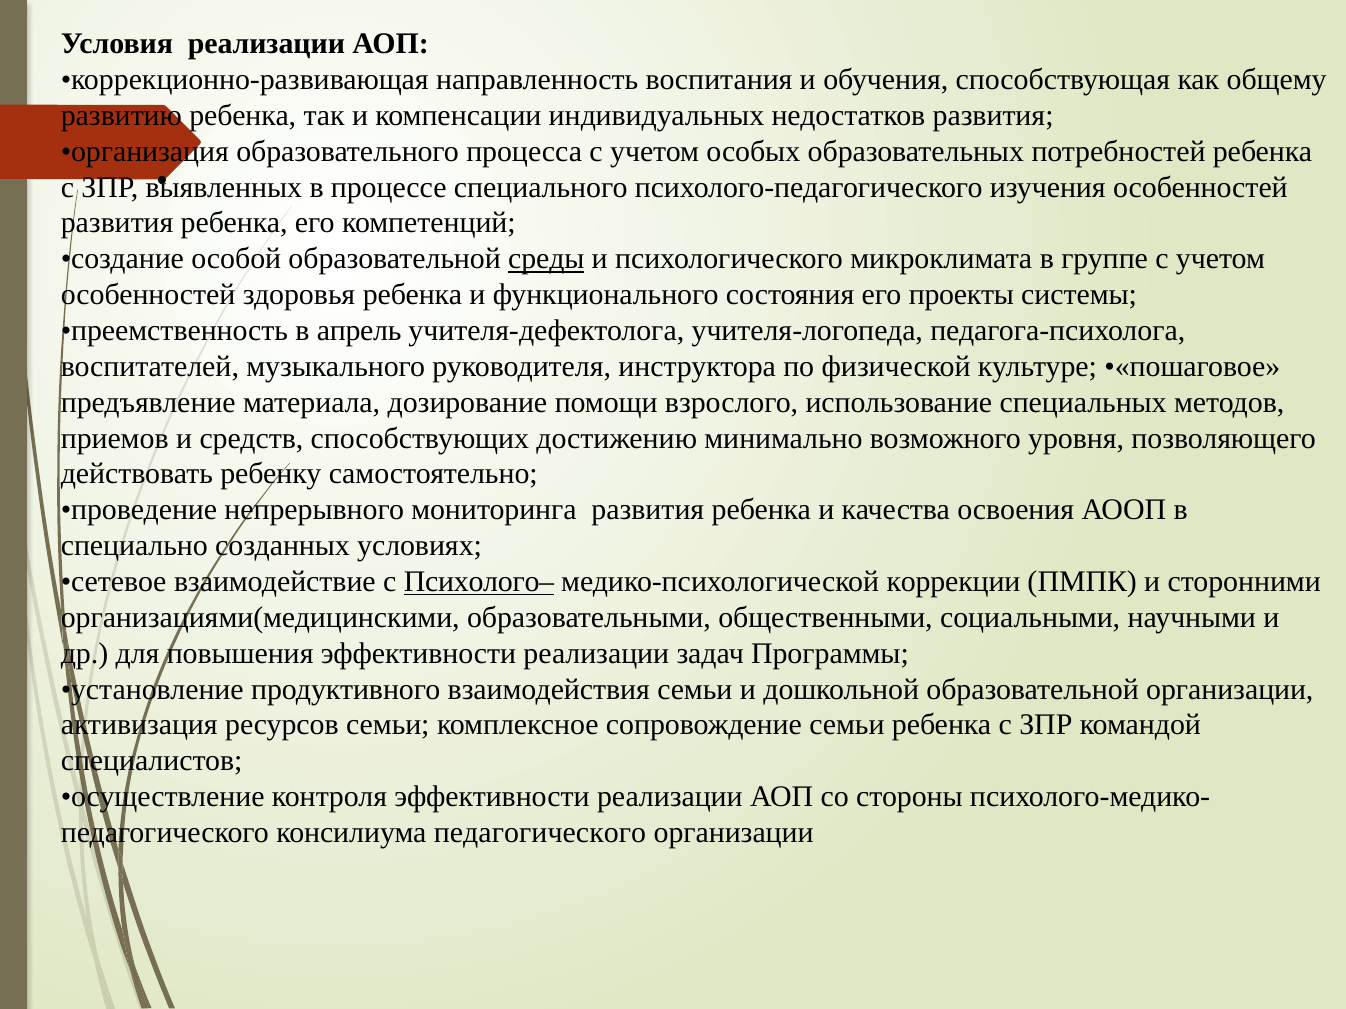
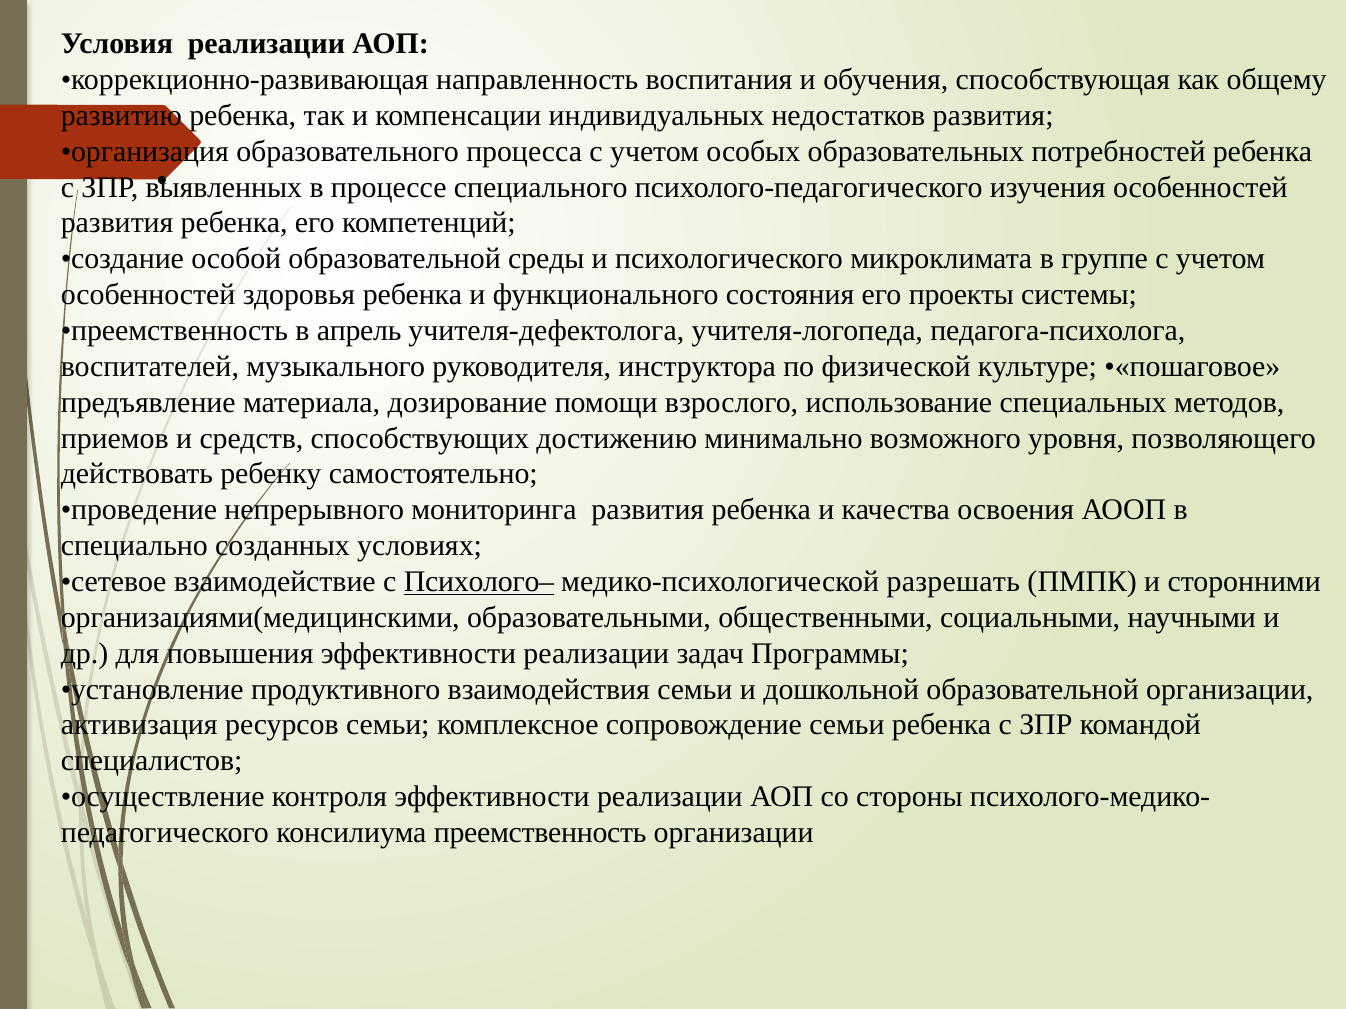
среды underline: present -> none (546, 259)
коррекции: коррекции -> разрешать (953, 582)
консилиума педагогического: педагогического -> преемственность (540, 833)
